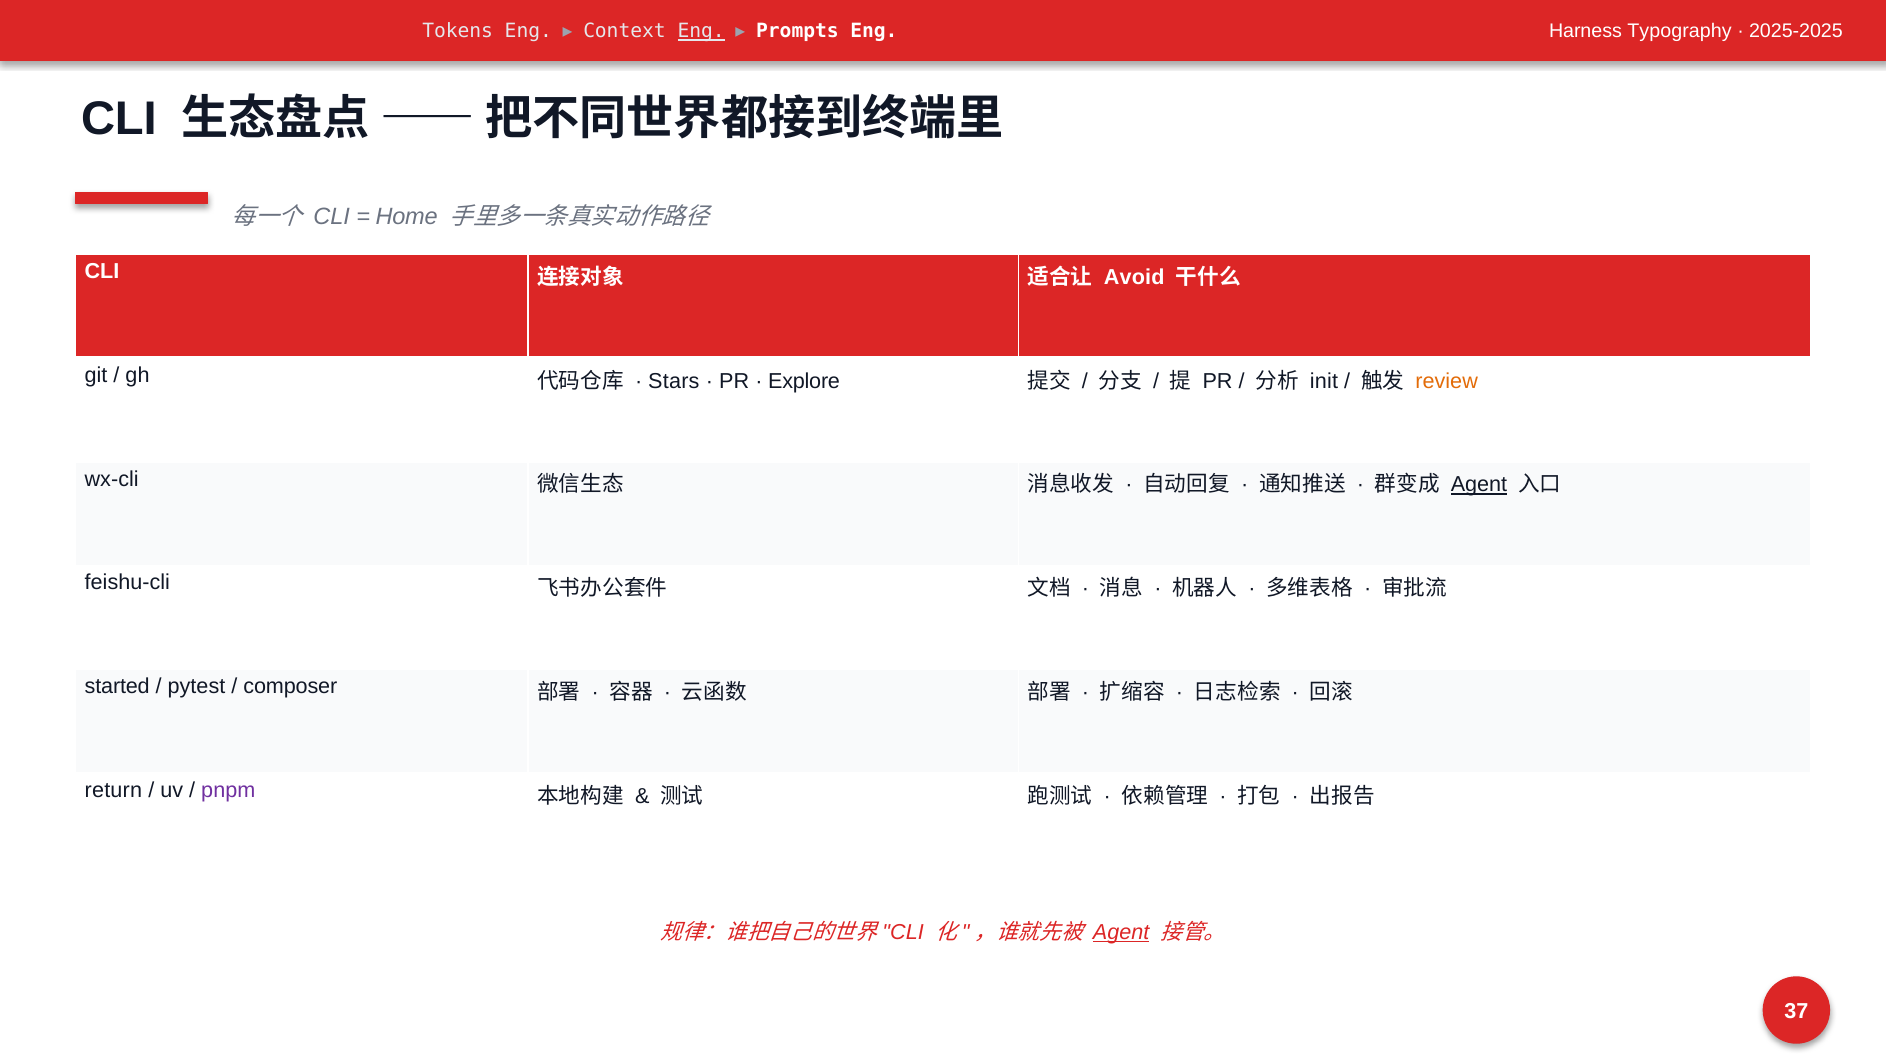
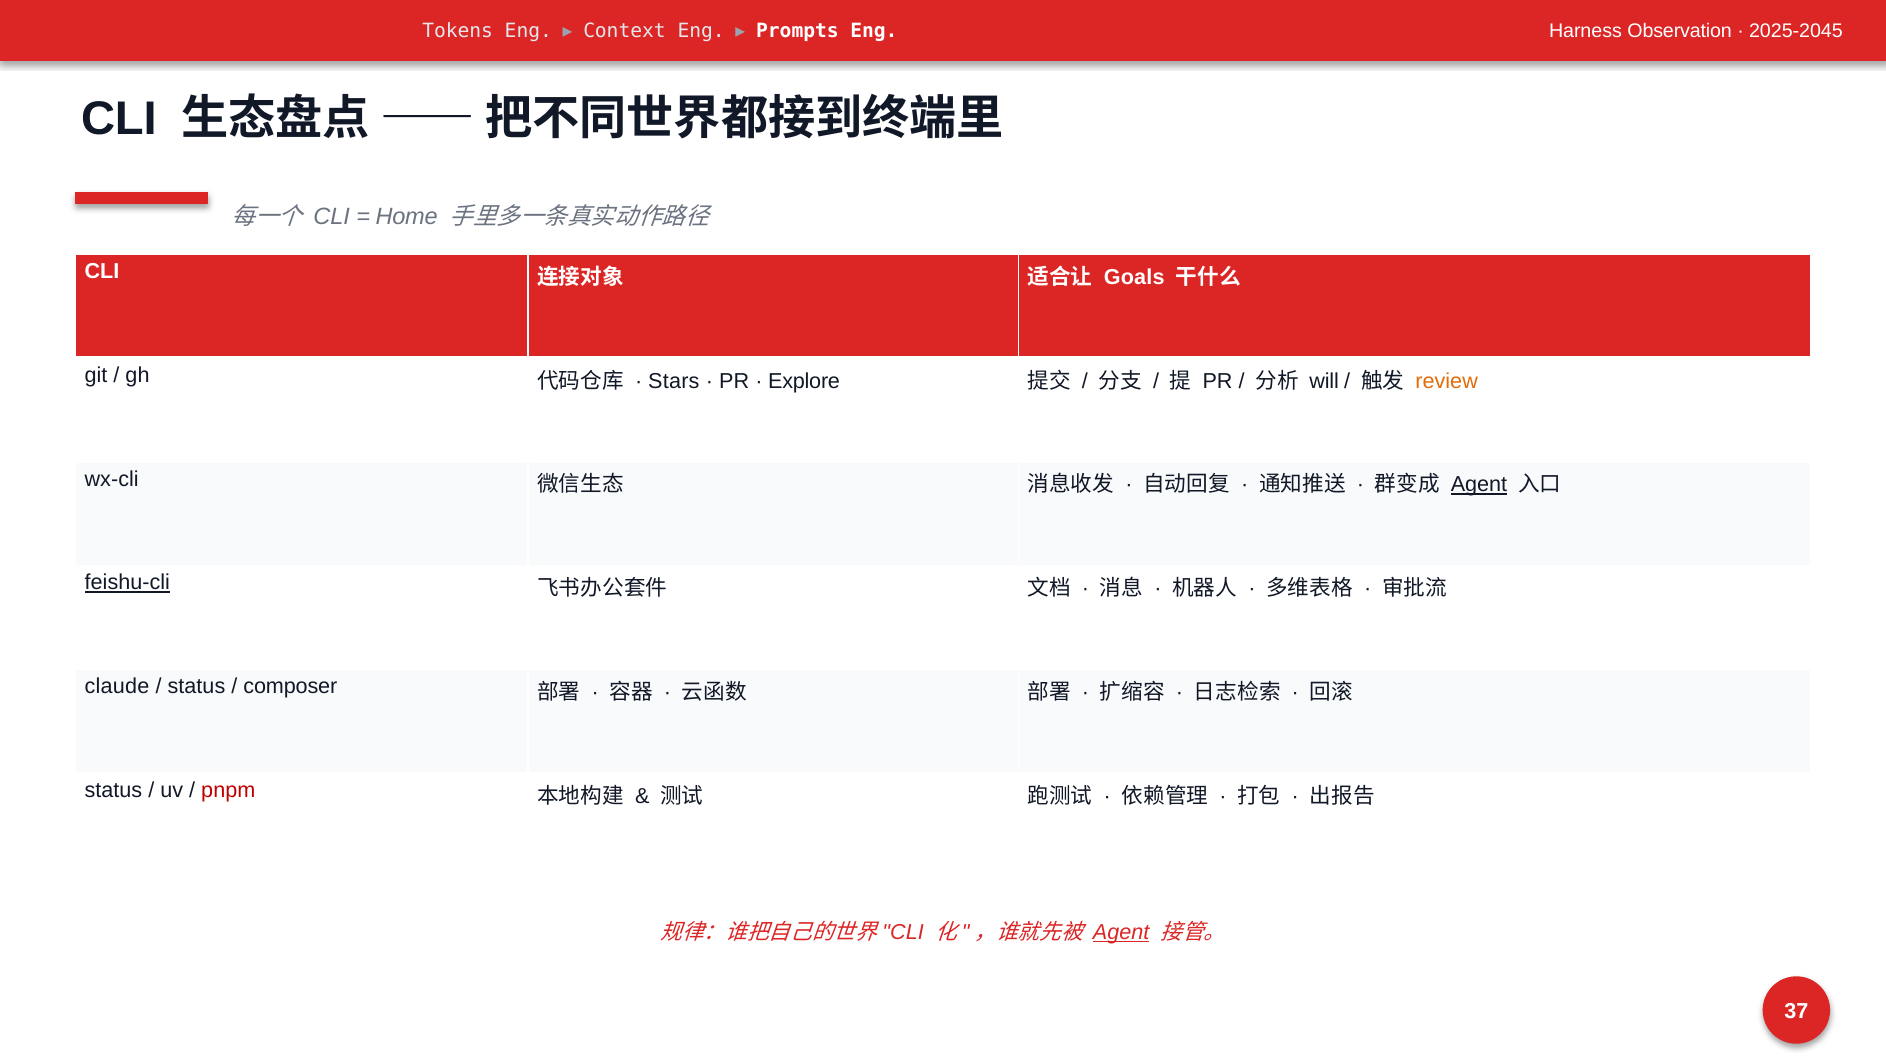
Eng underline: present -> none (701, 31)
Typography: Typography -> Observation (1680, 31)
2025-2025: 2025-2025 -> 2025-2045 (1796, 31)
Avoid: Avoid -> Goals (1134, 277)
init: init -> will (1324, 381)
feishu-cli underline: none -> present (127, 583)
started: started -> claude (117, 686)
pytest: pytest -> status (196, 686)
return: return -> status (113, 790)
pnpm colour: purple -> red (228, 790)
